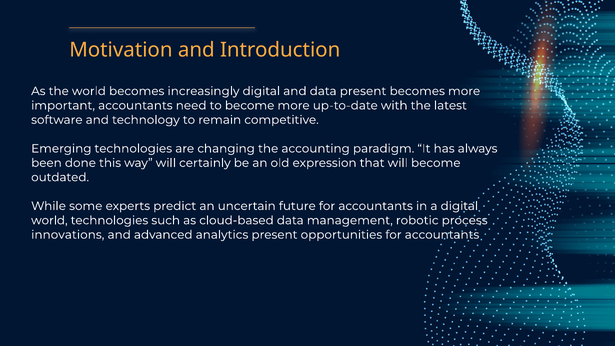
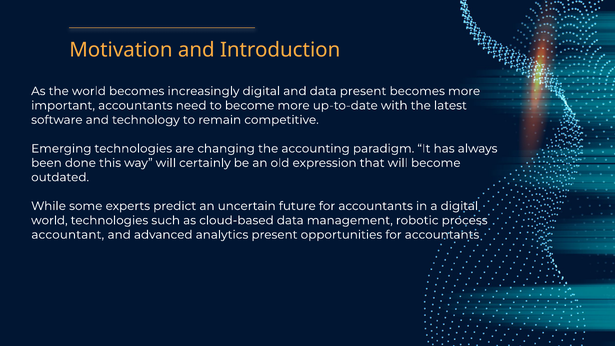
innovations: innovations -> accountant (68, 235)
